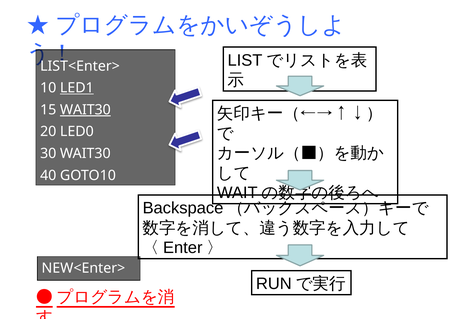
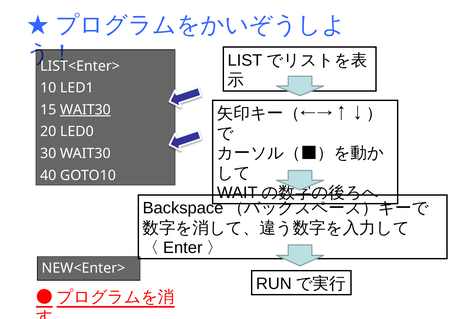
LED1 underline: present -> none (77, 88)
